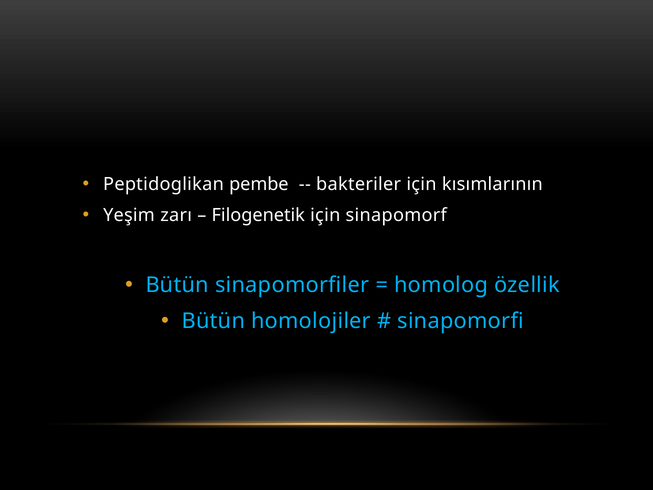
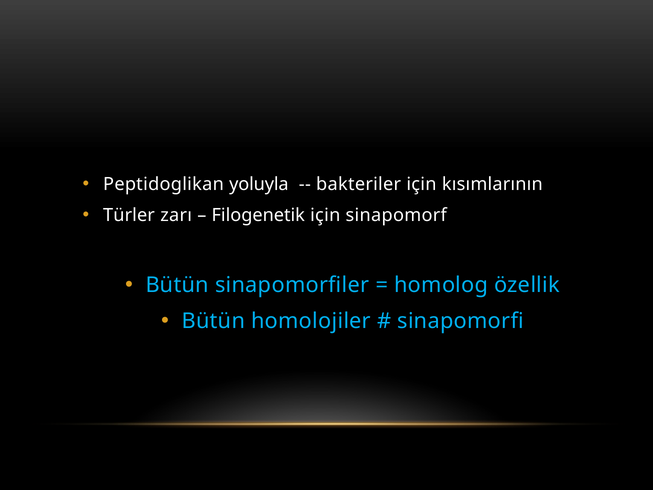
pembe: pembe -> yoluyla (259, 184)
Yeşim: Yeşim -> Türler (129, 215)
